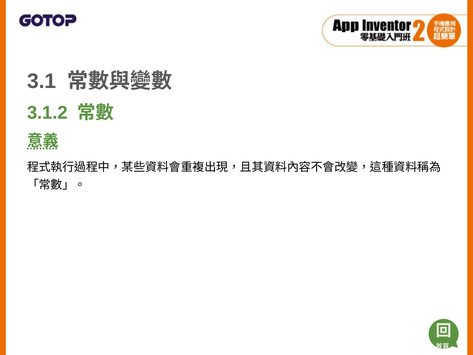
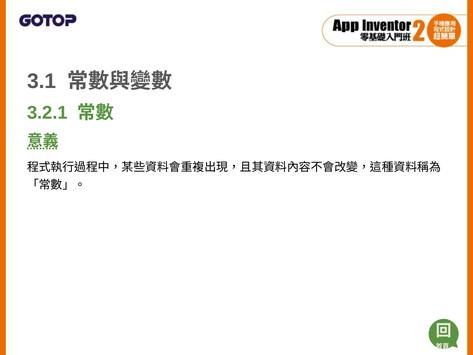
3.1.2: 3.1.2 -> 3.2.1 (47, 113)
